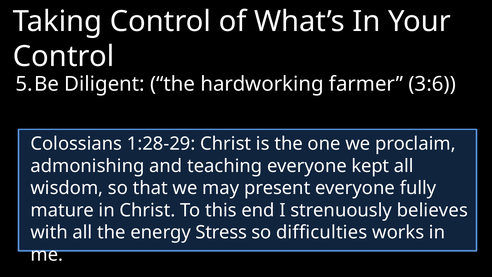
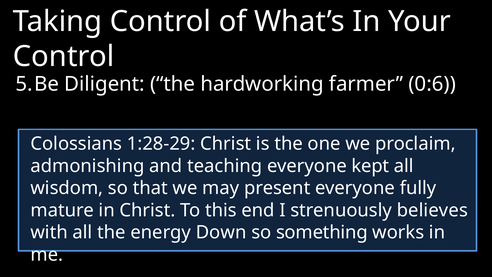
3:6: 3:6 -> 0:6 (432, 84)
Stress: Stress -> Down (221, 232)
difficulties: difficulties -> something (322, 232)
